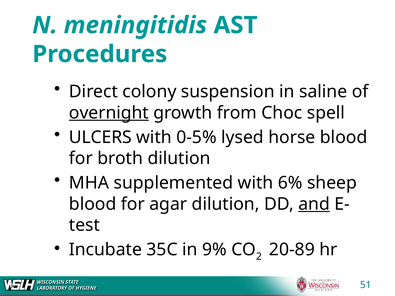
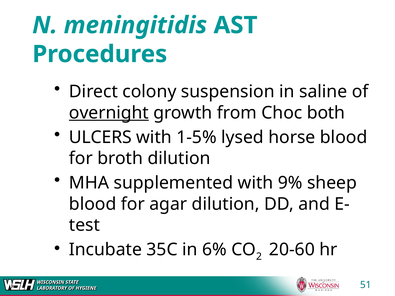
spell: spell -> both (326, 113)
0-5%: 0-5% -> 1-5% (196, 137)
6%: 6% -> 9% (290, 183)
and underline: present -> none (314, 204)
9%: 9% -> 6% (214, 250)
20-89: 20-89 -> 20-60 (292, 250)
